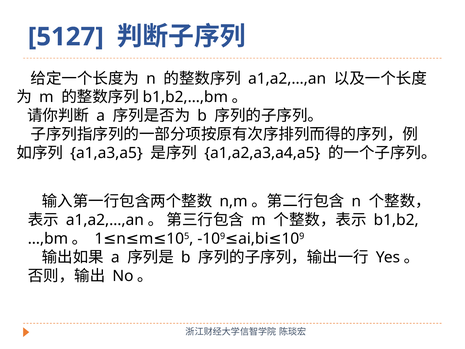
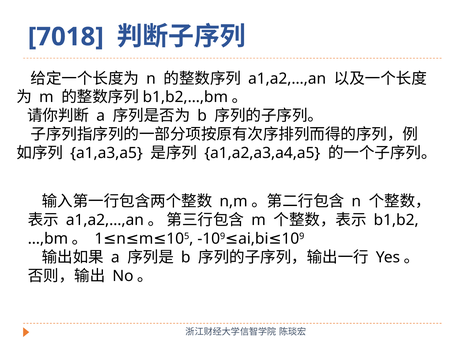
5127: 5127 -> 7018 (66, 37)
